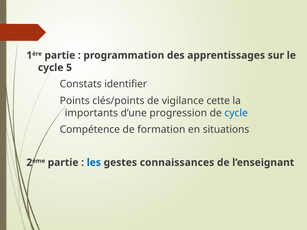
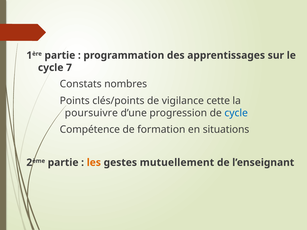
5: 5 -> 7 (69, 68)
identifier: identifier -> nombres (126, 84)
importants: importants -> poursuivre (91, 113)
les colour: blue -> orange (94, 163)
connaissances: connaissances -> mutuellement (177, 163)
